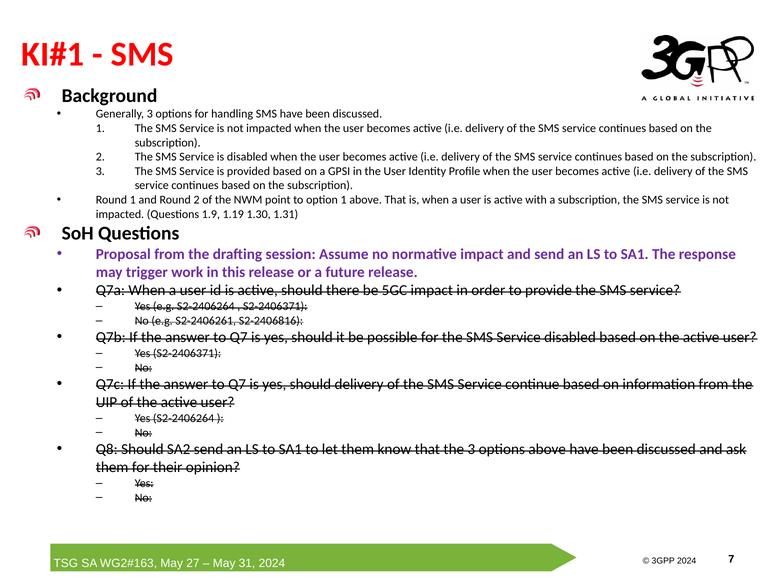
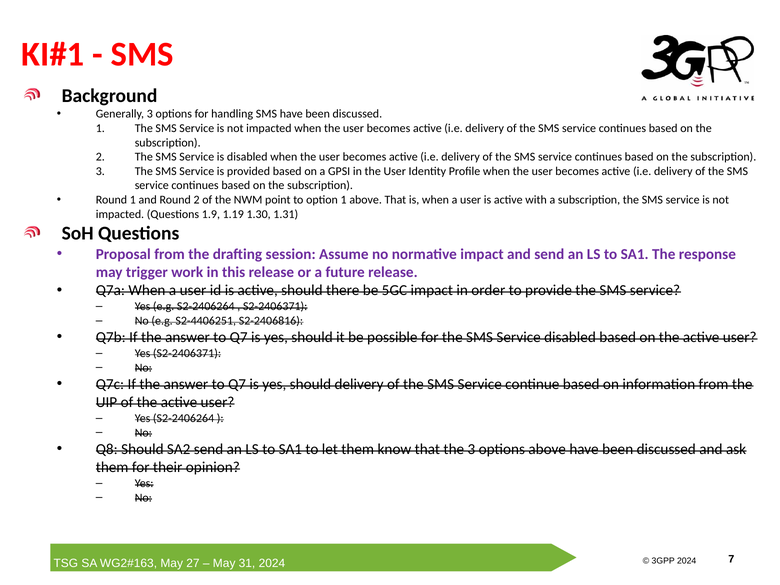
S2-2406261: S2-2406261 -> S2-4406251 (206, 321)
